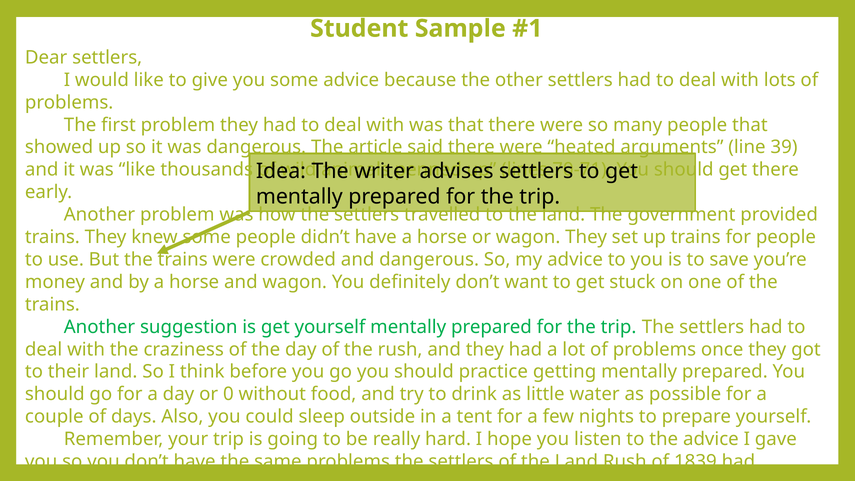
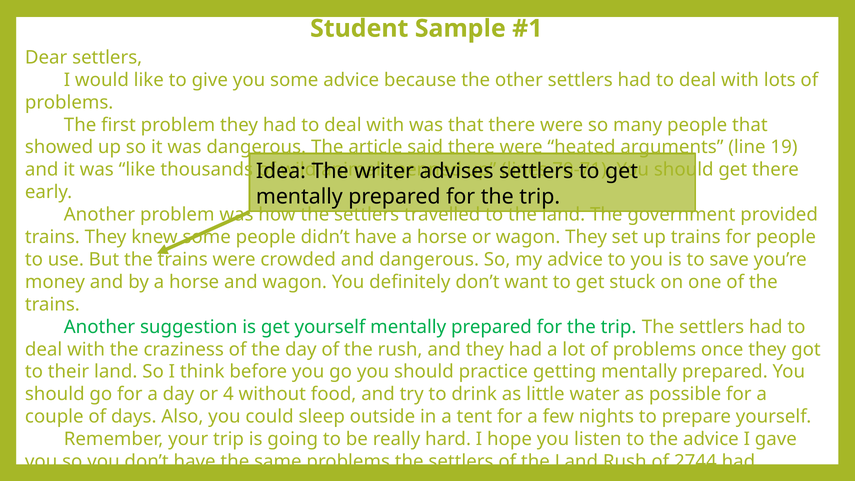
39: 39 -> 19 (784, 147)
0: 0 -> 4 (228, 394)
1839: 1839 -> 2744 (695, 462)
